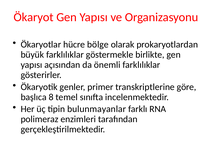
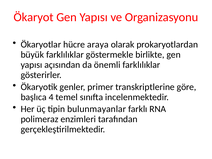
bölge: bölge -> araya (98, 44)
8: 8 -> 4 (51, 97)
